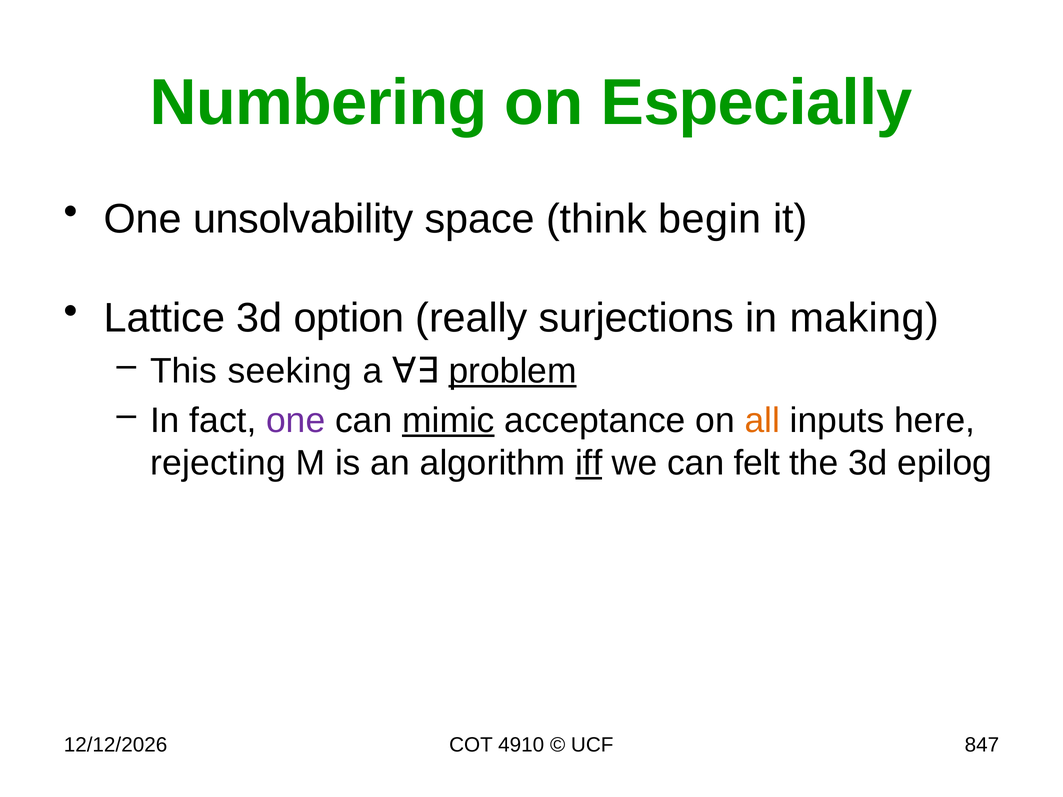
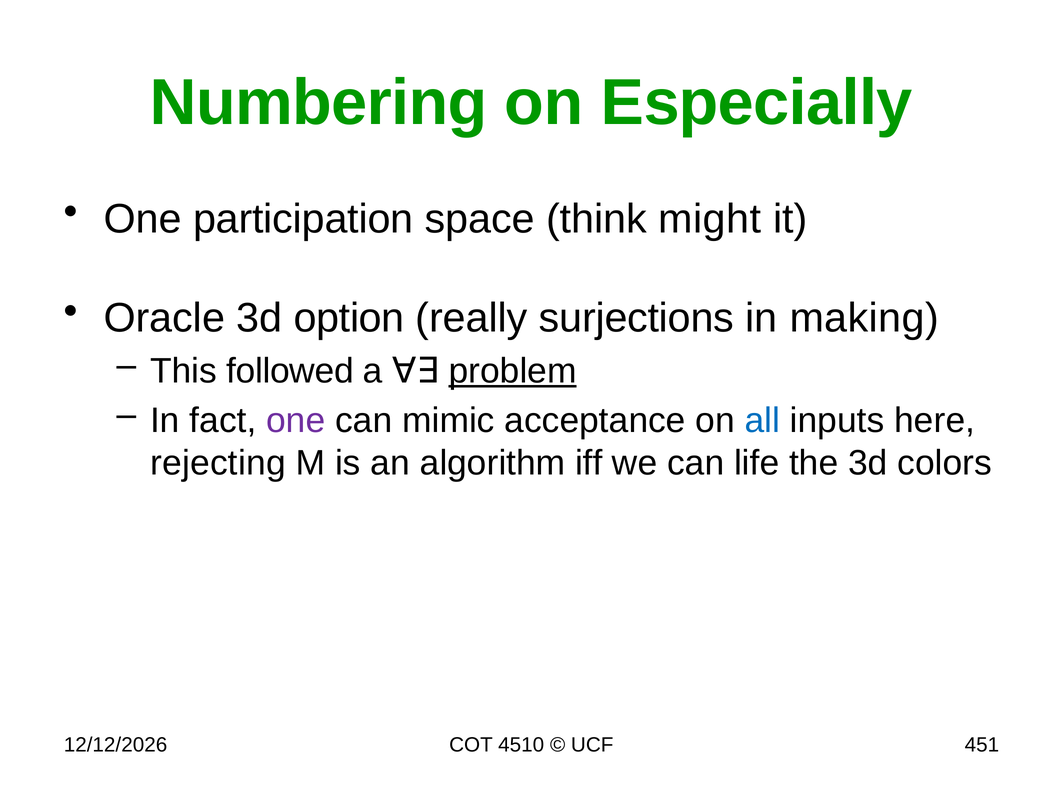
unsolvability: unsolvability -> participation (303, 219)
begin: begin -> might (710, 219)
Lattice: Lattice -> Oracle (164, 318)
seeking: seeking -> followed (290, 371)
mimic underline: present -> none (448, 421)
all colour: orange -> blue (762, 421)
iff underline: present -> none (589, 463)
felt: felt -> life (757, 463)
epilog: epilog -> colors (945, 463)
4910: 4910 -> 4510 (521, 745)
847: 847 -> 451 (982, 745)
